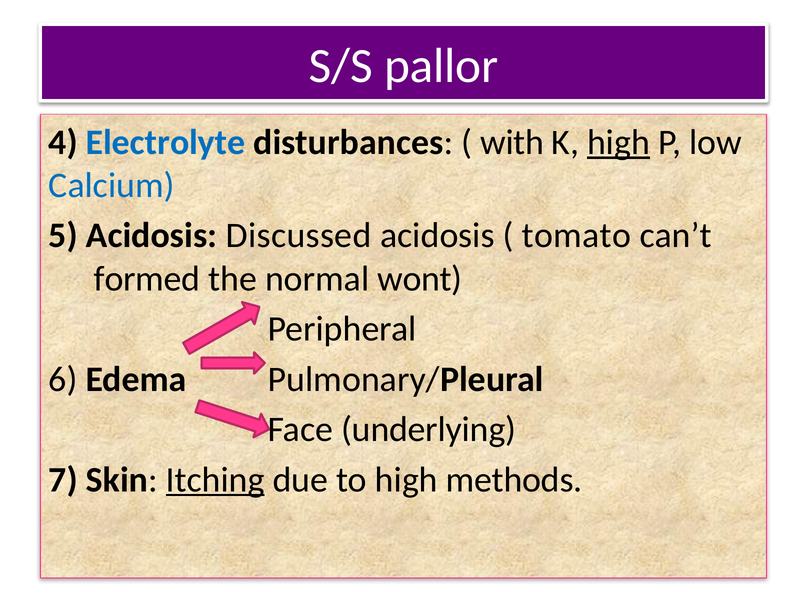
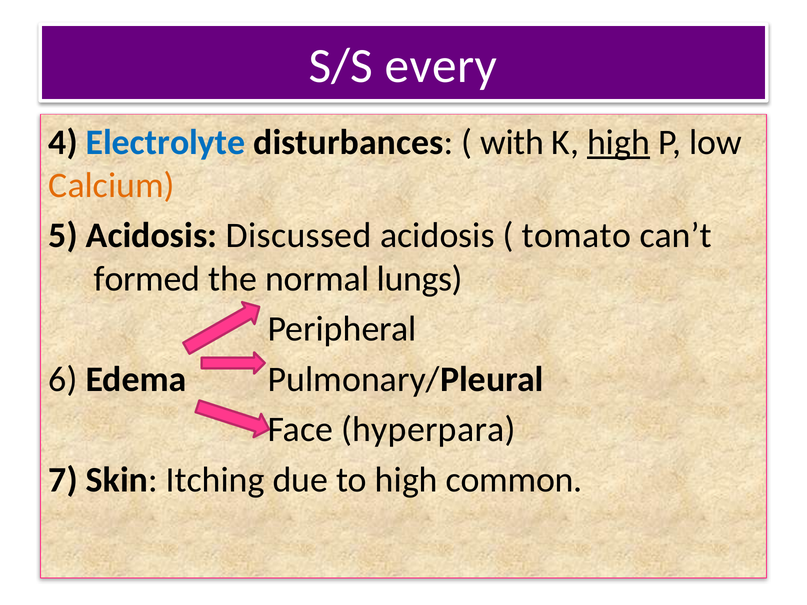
pallor: pallor -> every (441, 66)
Calcium colour: blue -> orange (112, 185)
wont: wont -> lungs (420, 279)
underlying: underlying -> hyperpara (428, 430)
Itching underline: present -> none (215, 480)
methods: methods -> common (514, 480)
